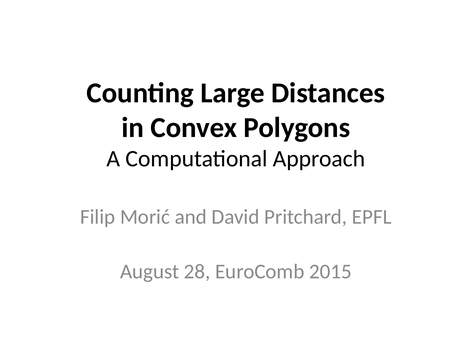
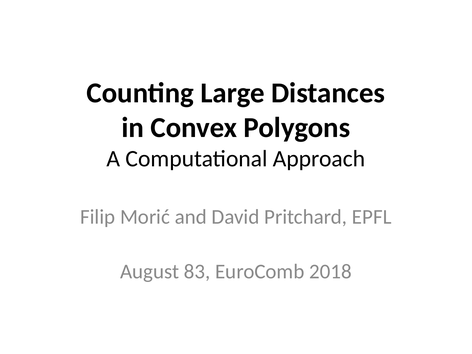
28: 28 -> 83 (197, 272)
2015: 2015 -> 2018 (330, 272)
